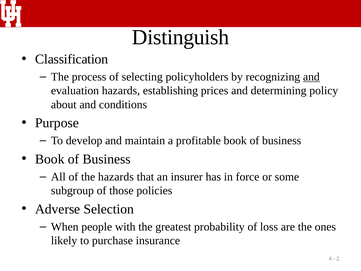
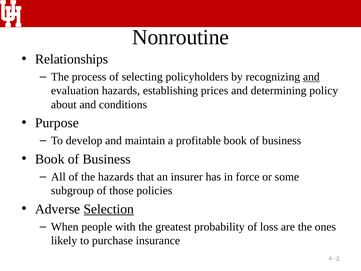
Distinguish: Distinguish -> Nonroutine (181, 37)
Classification: Classification -> Relationships (72, 59)
Selection underline: none -> present (109, 209)
